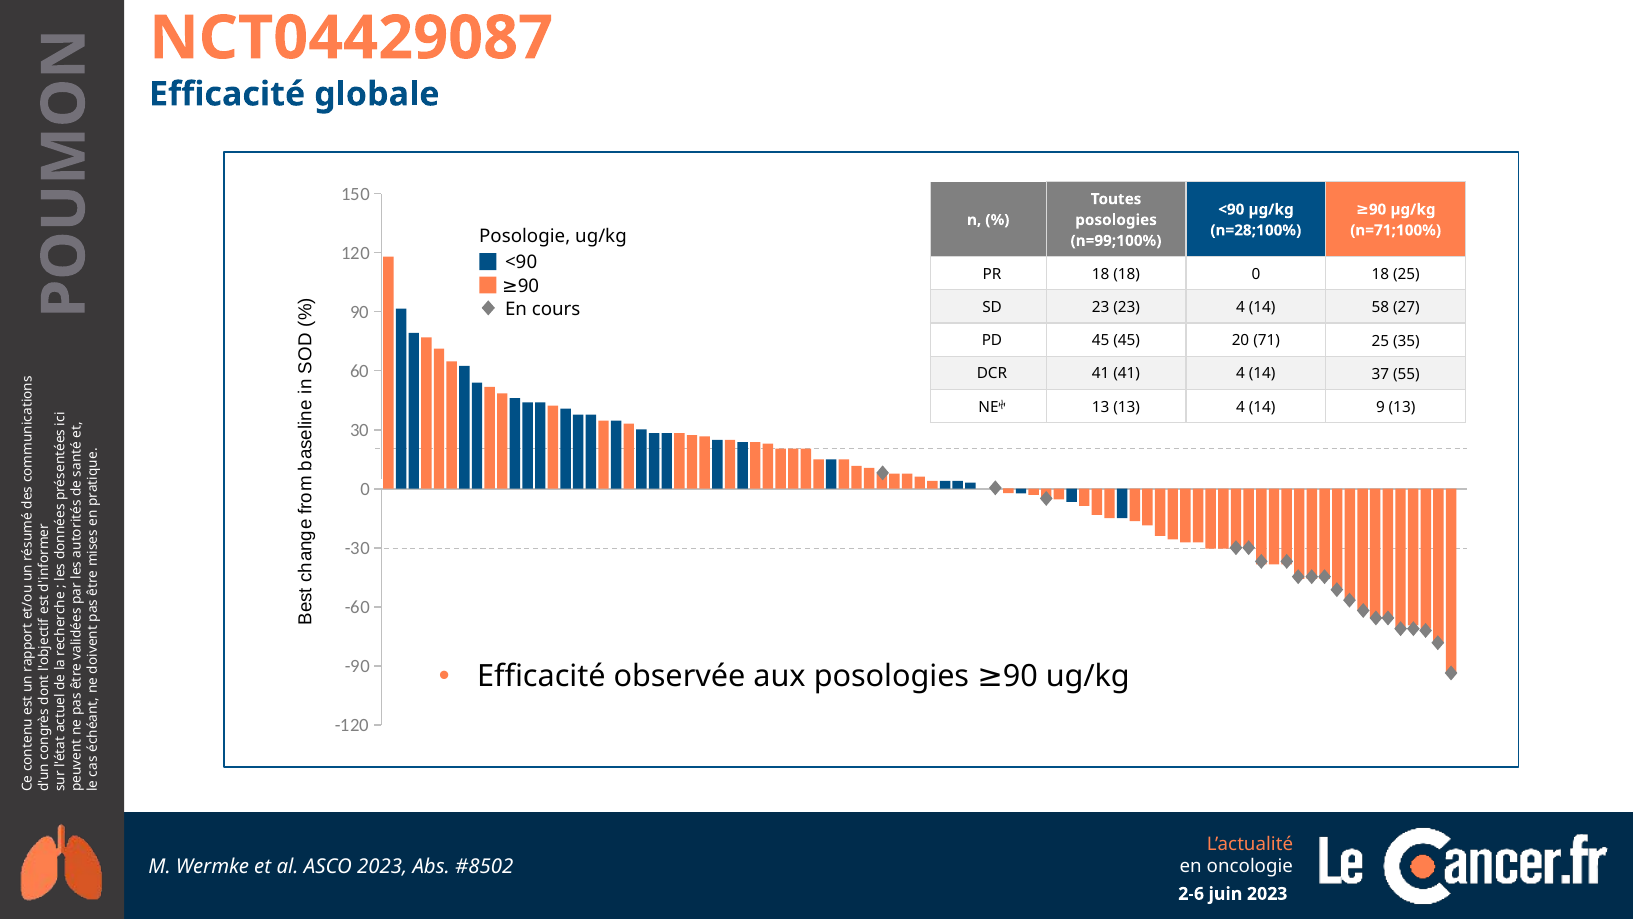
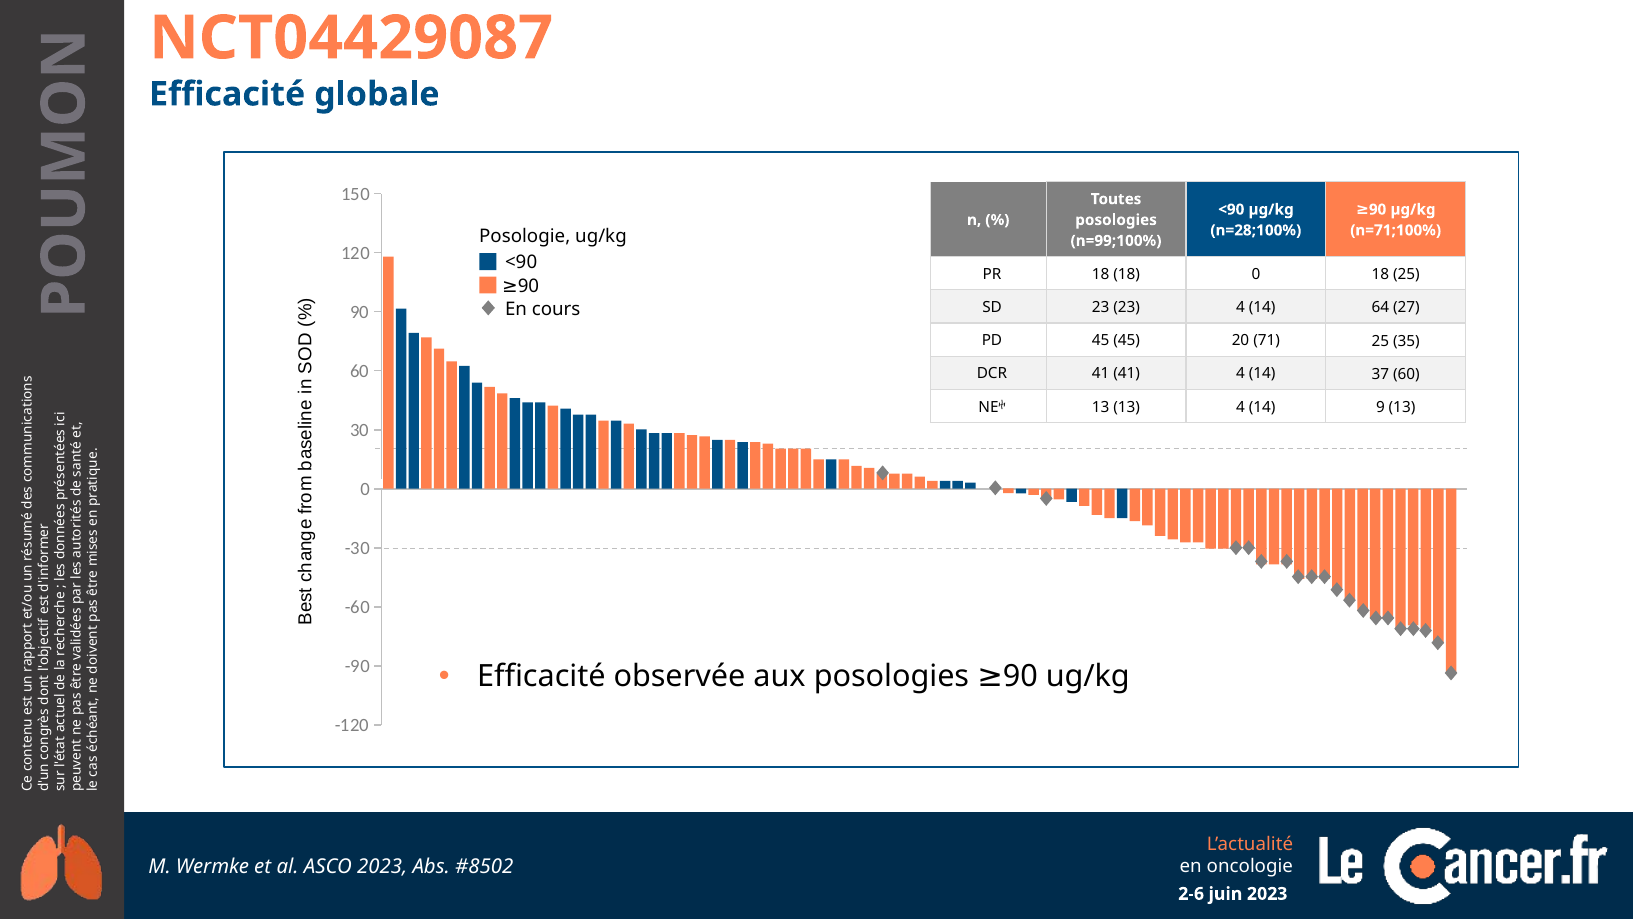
58: 58 -> 64 (1380, 307)
37 55: 55 -> 60 (1406, 375)
